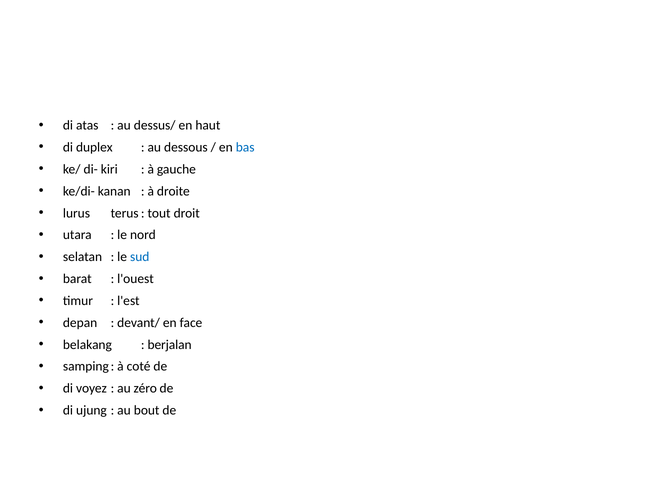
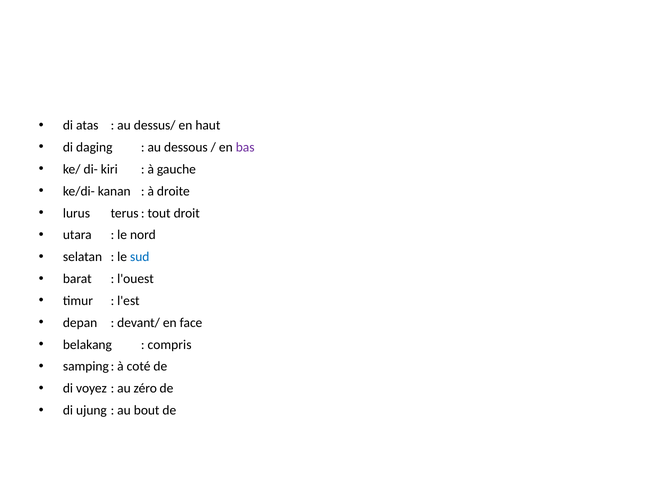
duplex: duplex -> daging (94, 147)
bas colour: blue -> purple (245, 147)
berjalan: berjalan -> compris (170, 344)
